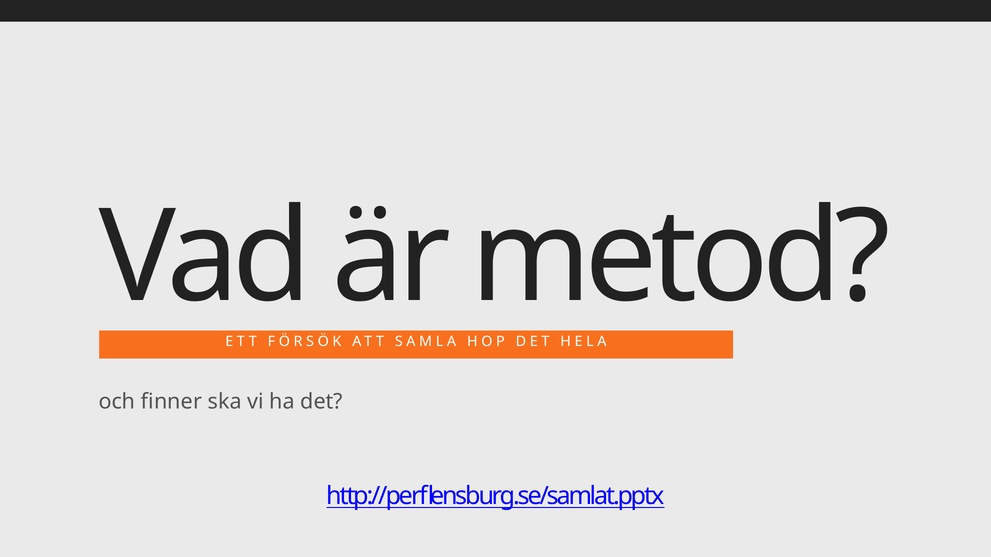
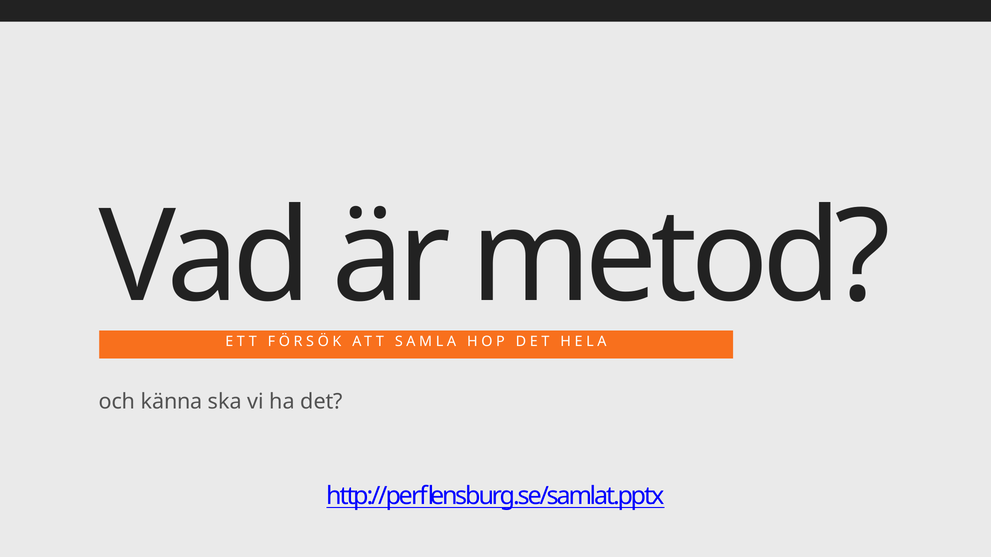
finner: finner -> känna (172, 402)
